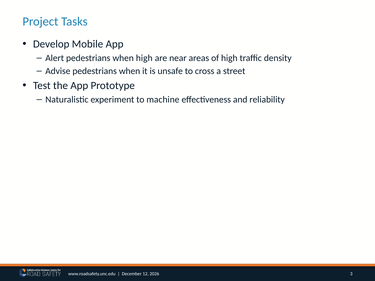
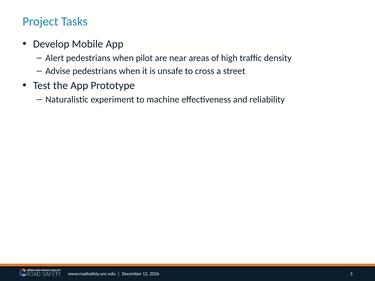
when high: high -> pilot (144, 58)
